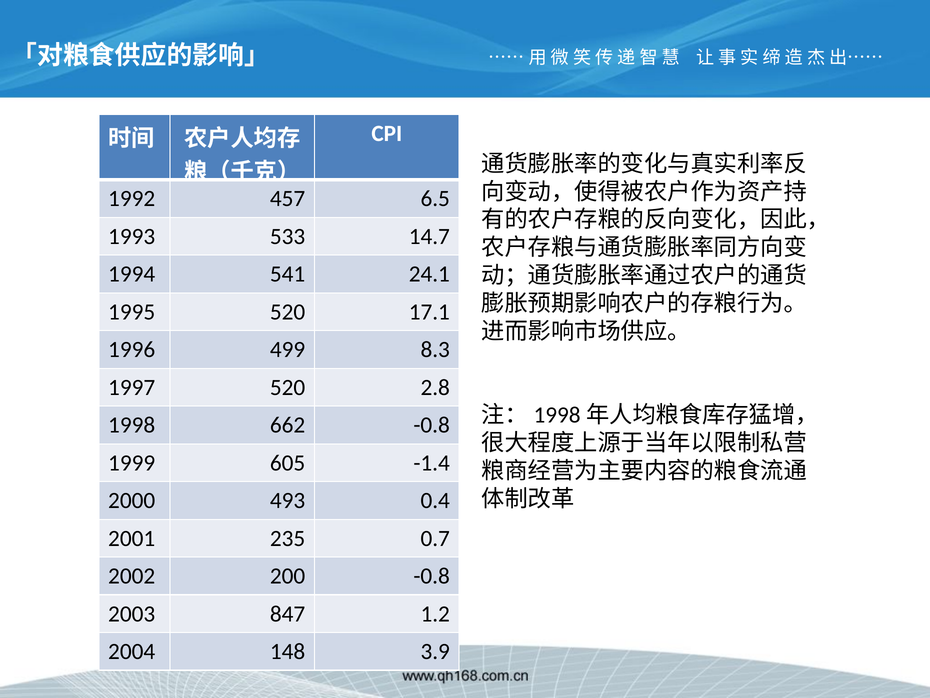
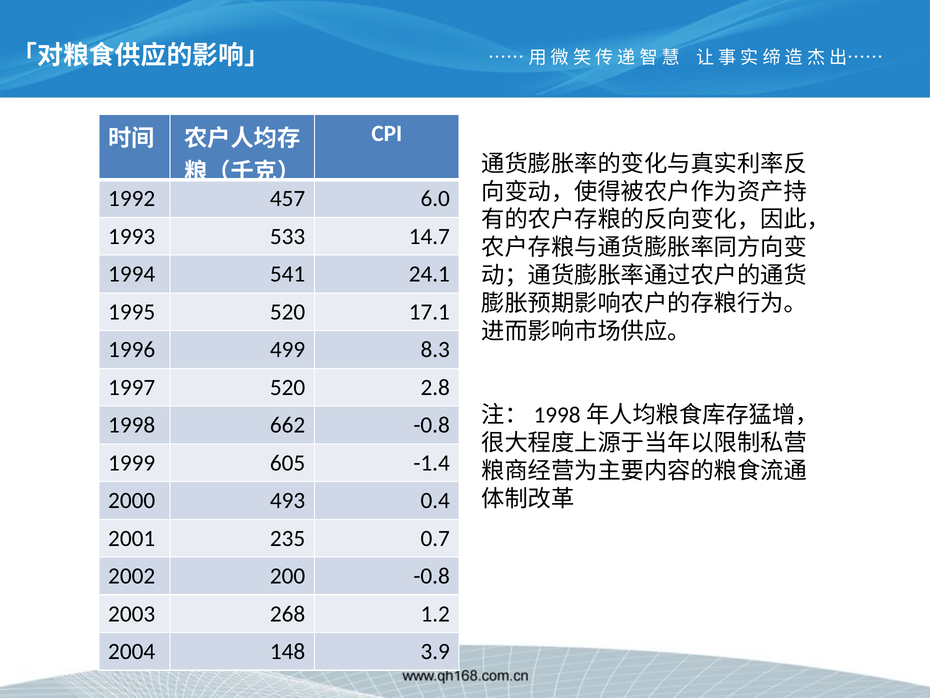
6.5: 6.5 -> 6.0 (435, 199)
847: 847 -> 268 (288, 613)
